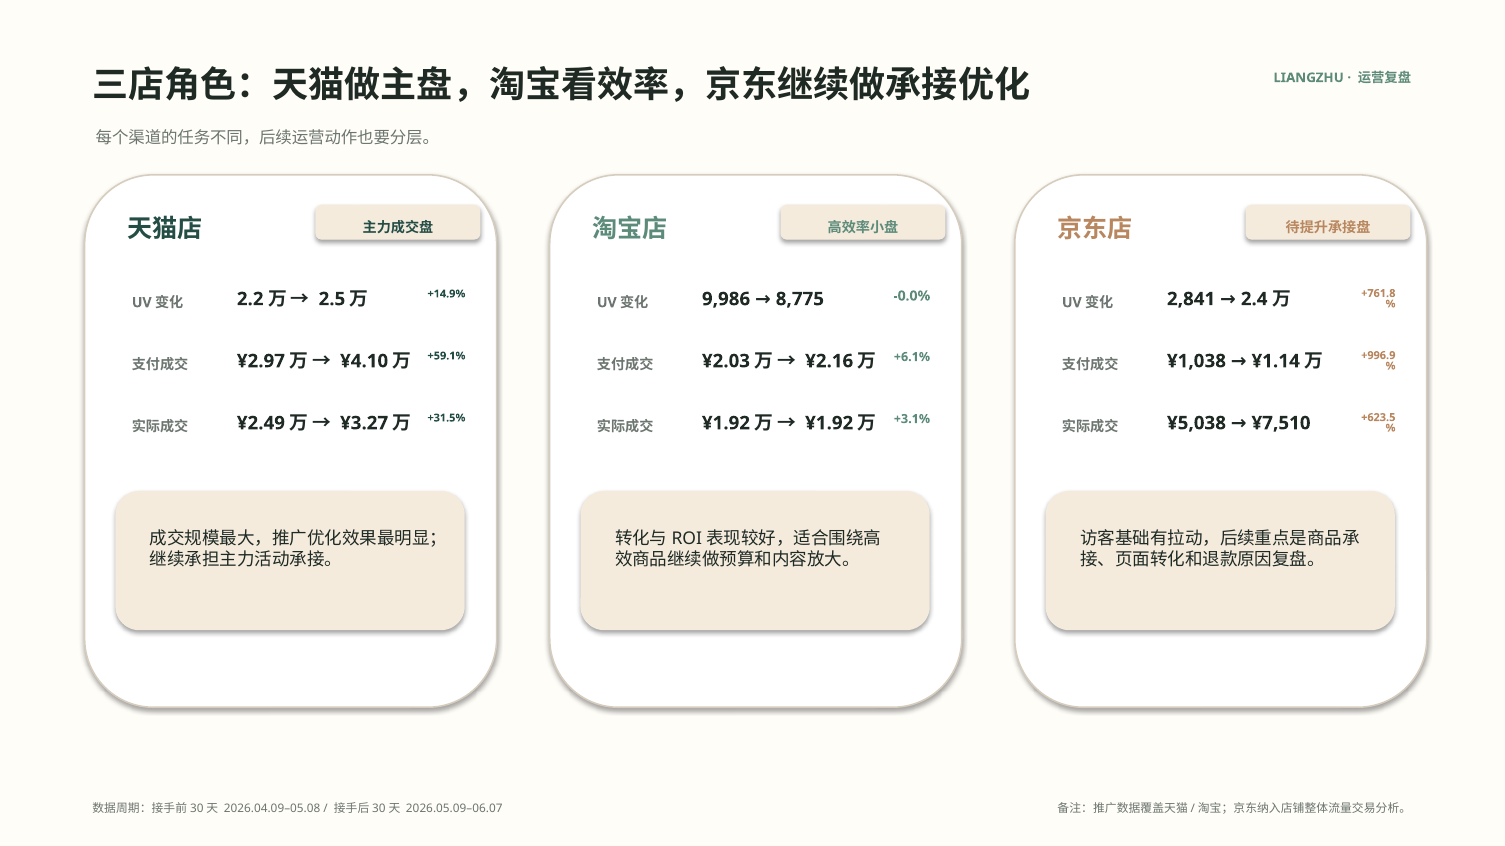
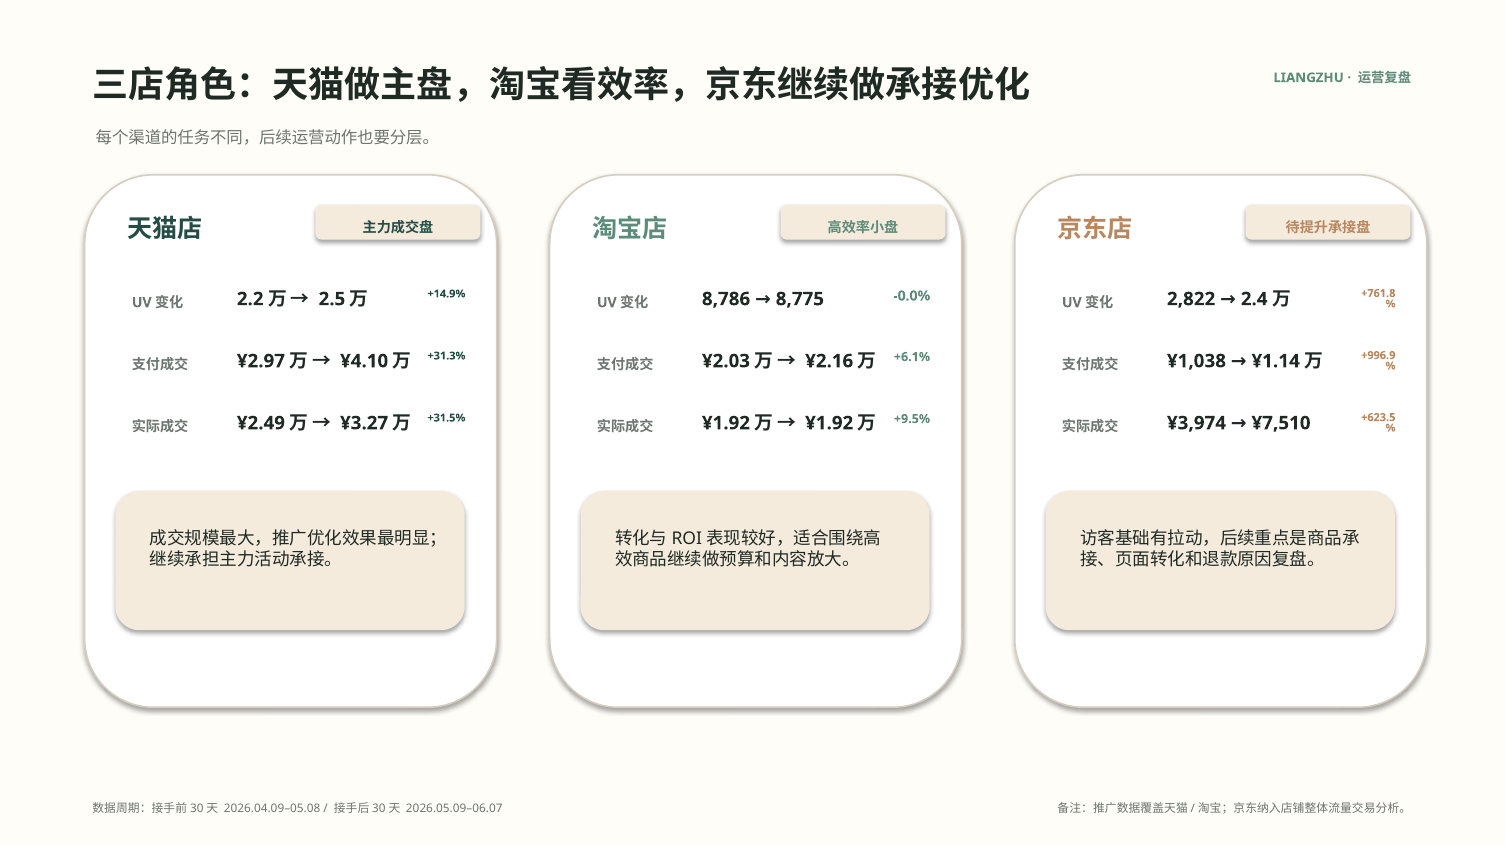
9,986: 9,986 -> 8,786 (726, 299)
2,841: 2,841 -> 2,822 (1191, 299)
+59.1%: +59.1% -> +31.3% (446, 356)
+3.1%: +3.1% -> +9.5% (912, 419)
¥5,038: ¥5,038 -> ¥3,974 (1196, 423)
